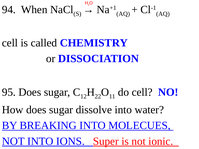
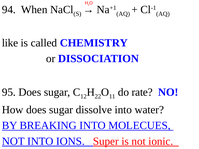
cell: cell -> like (10, 43)
do cell: cell -> rate (142, 92)
